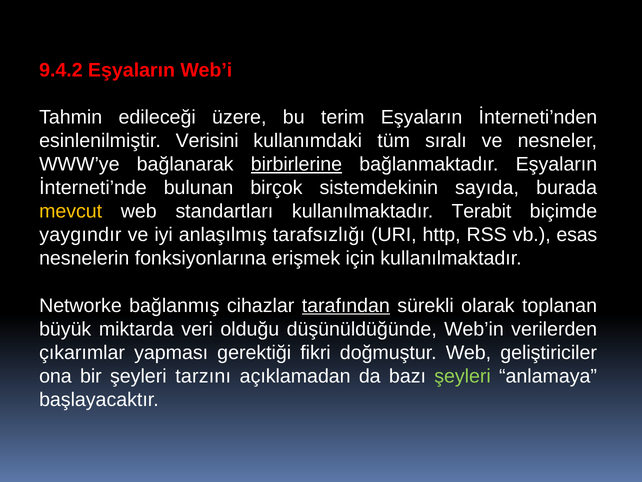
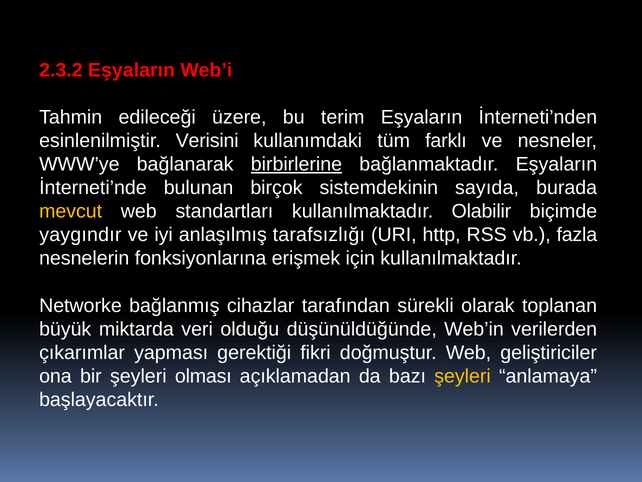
9.4.2: 9.4.2 -> 2.3.2 (61, 70)
sıralı: sıralı -> farklı (446, 141)
Terabit: Terabit -> Olabilir (481, 211)
esas: esas -> fazla (577, 235)
tarafından underline: present -> none (346, 305)
tarzını: tarzını -> olması (203, 376)
şeyleri colour: light green -> yellow (463, 376)
